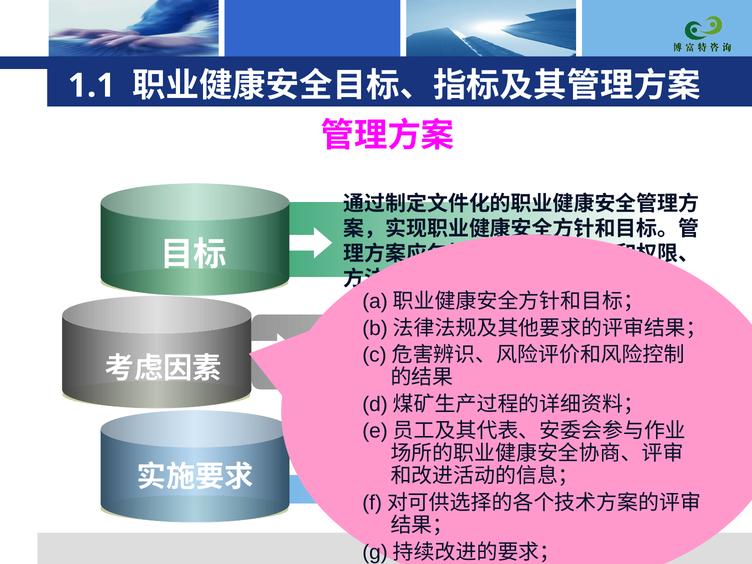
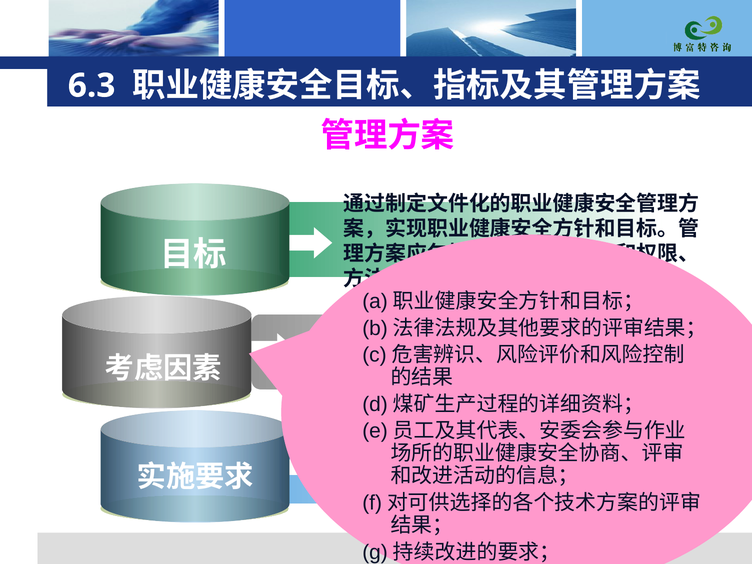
1.1: 1.1 -> 6.3 (92, 86)
